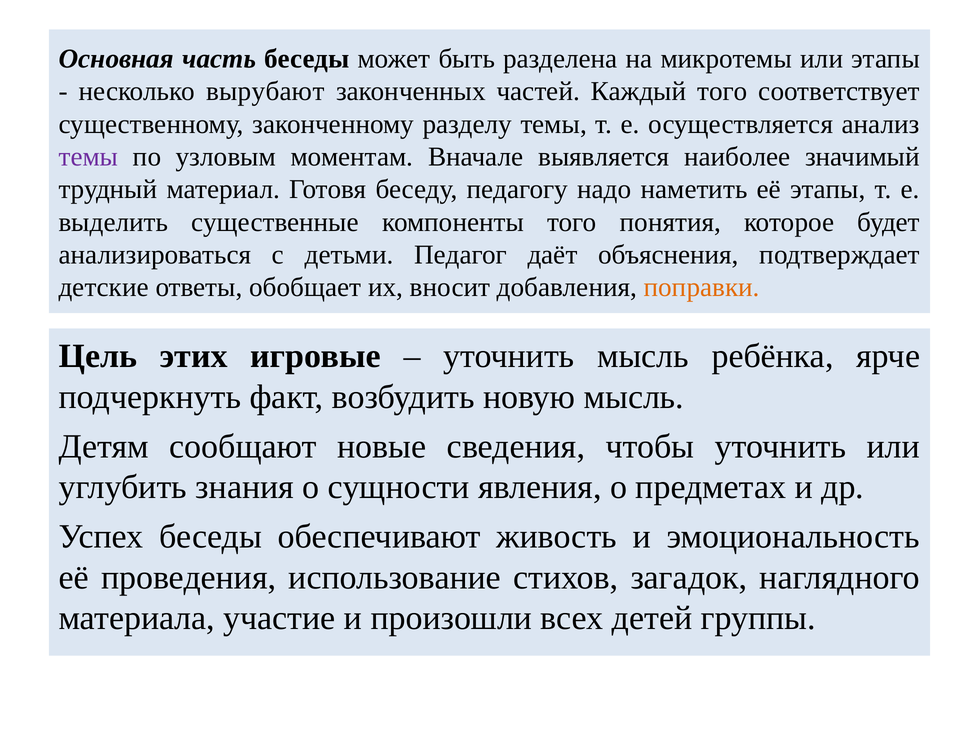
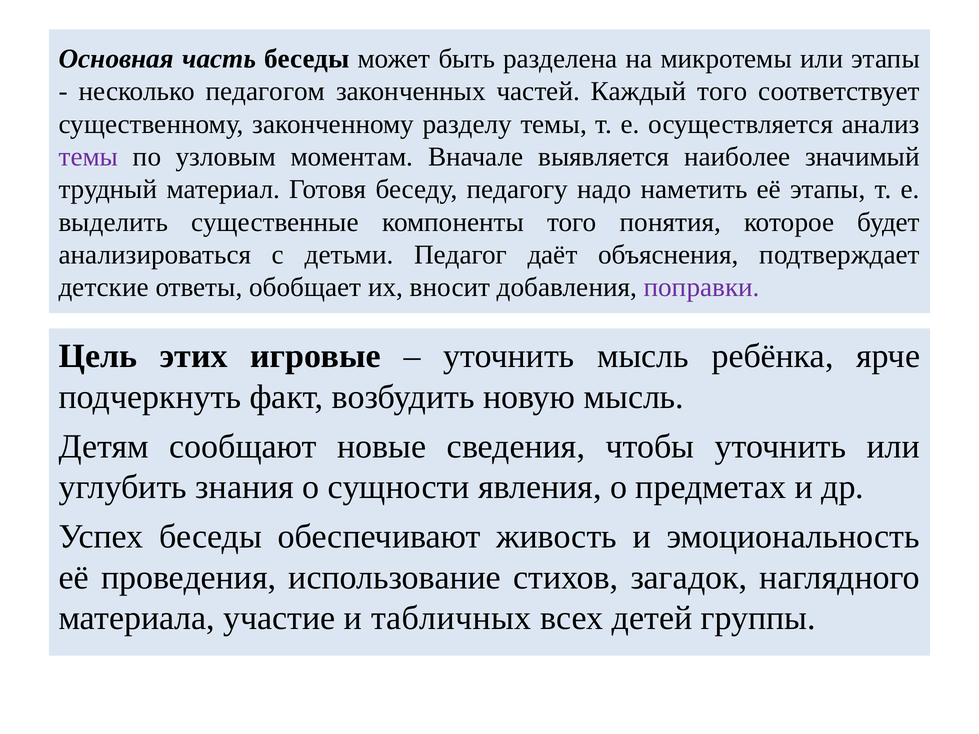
вырубают: вырубают -> педагогом (265, 91)
поправки colour: orange -> purple (702, 288)
произошли: произошли -> табличных (451, 618)
